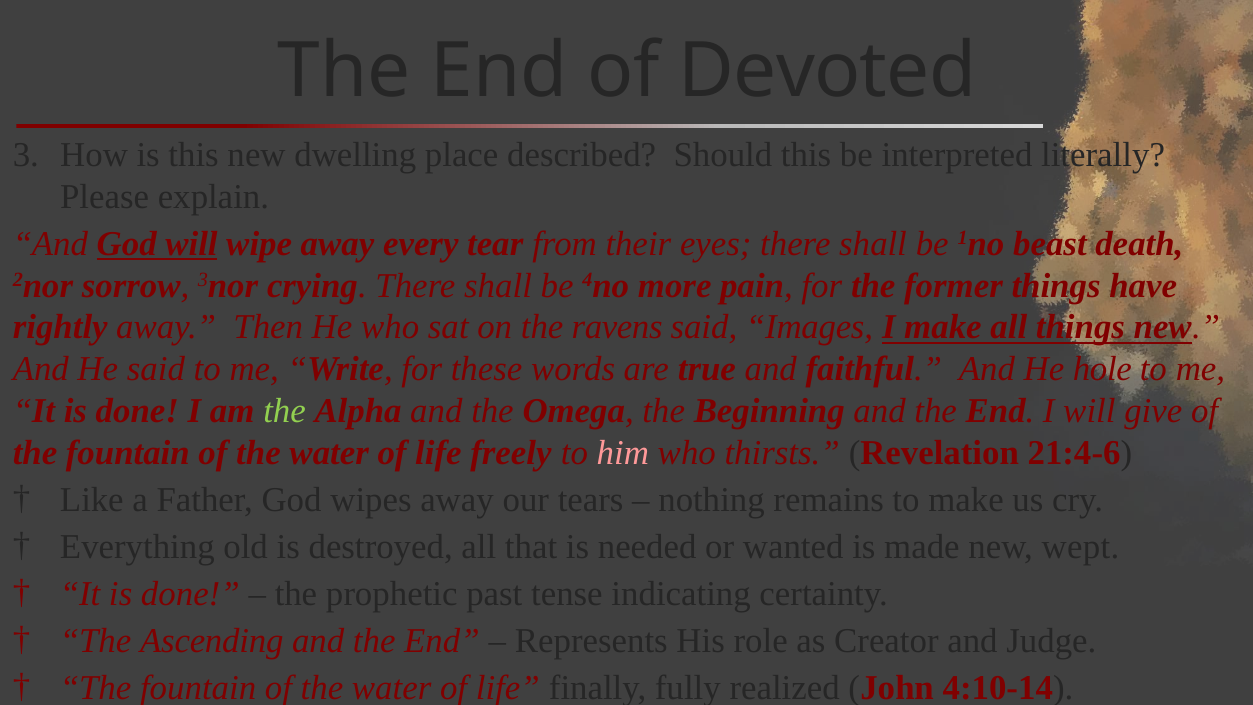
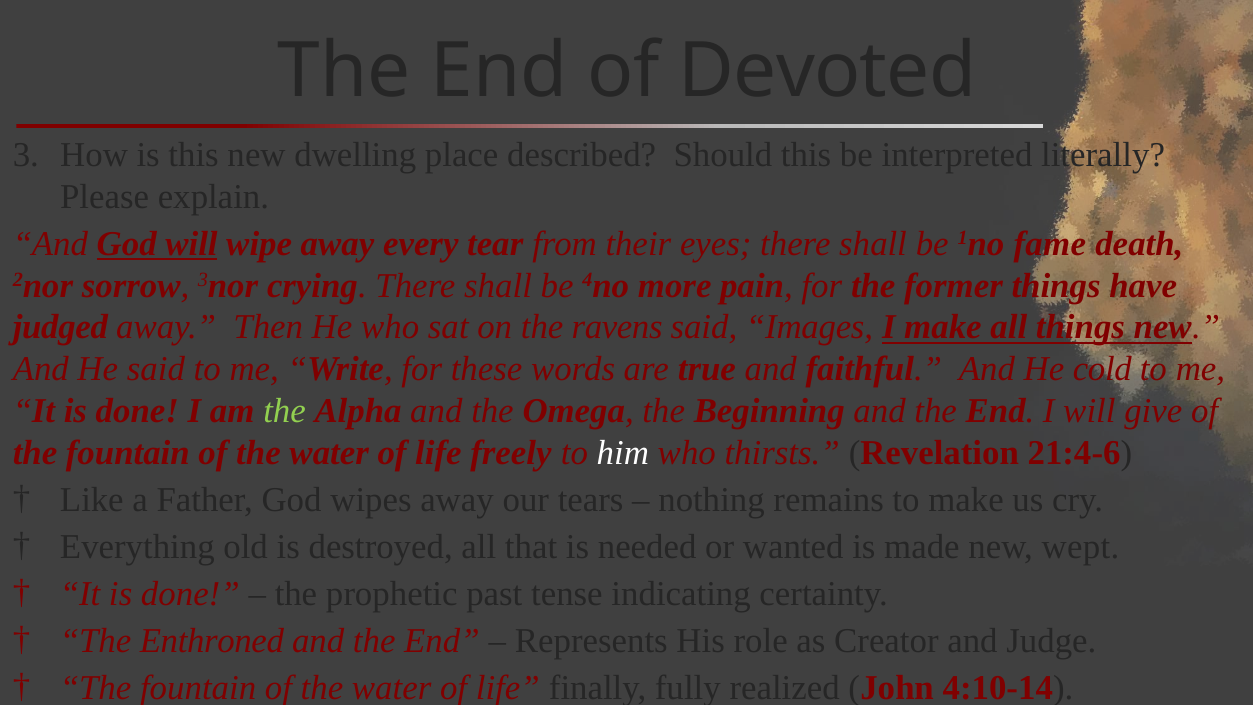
beast: beast -> fame (1050, 244)
rightly: rightly -> judged (60, 327)
hole: hole -> cold (1102, 369)
him colour: pink -> white (623, 453)
Ascending: Ascending -> Enthroned (212, 641)
